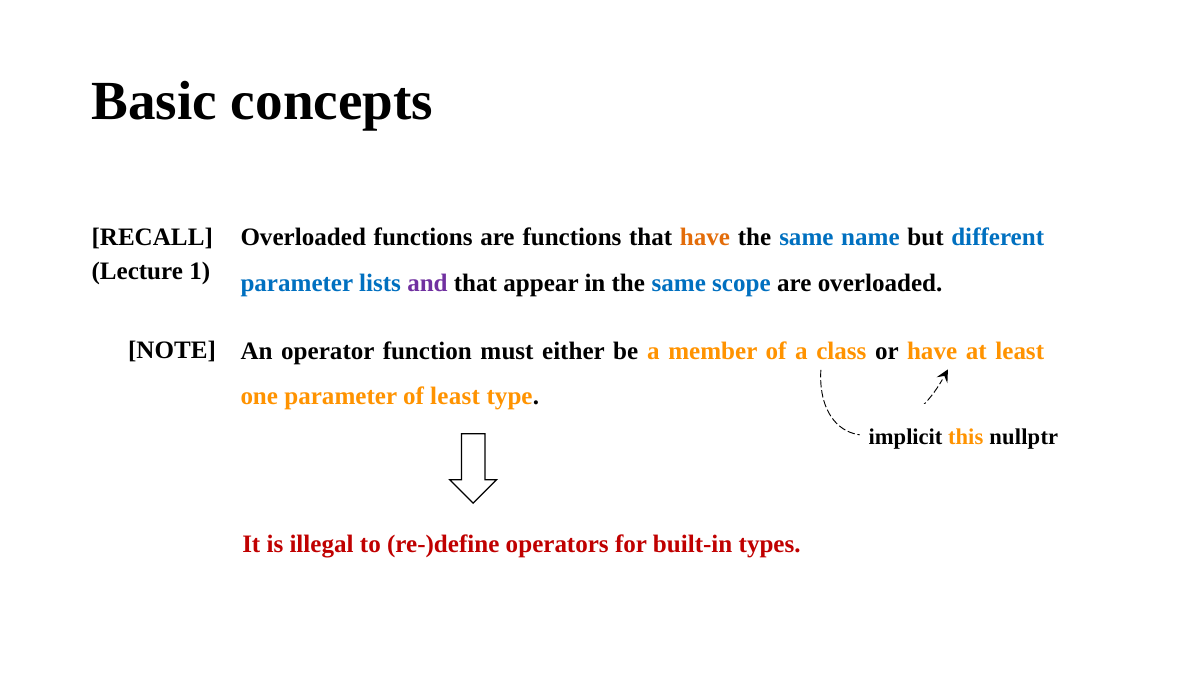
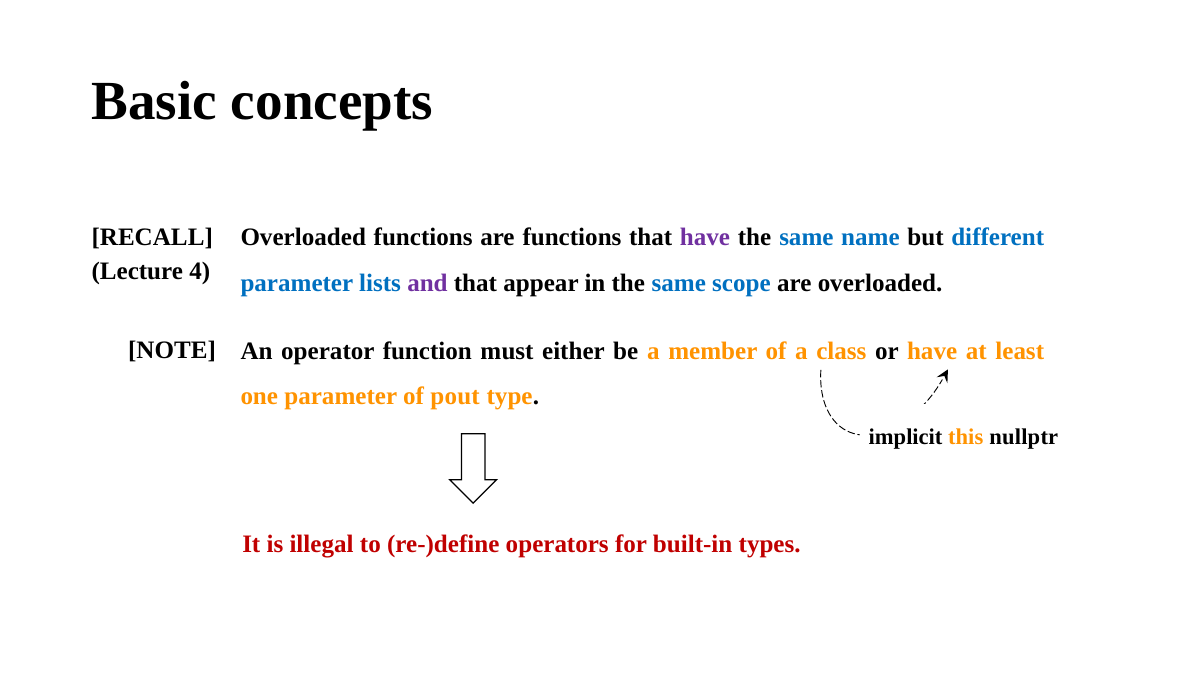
have colour: orange -> purple (705, 238)
1: 1 -> 4 (200, 271)
of least: least -> pout (455, 396)
